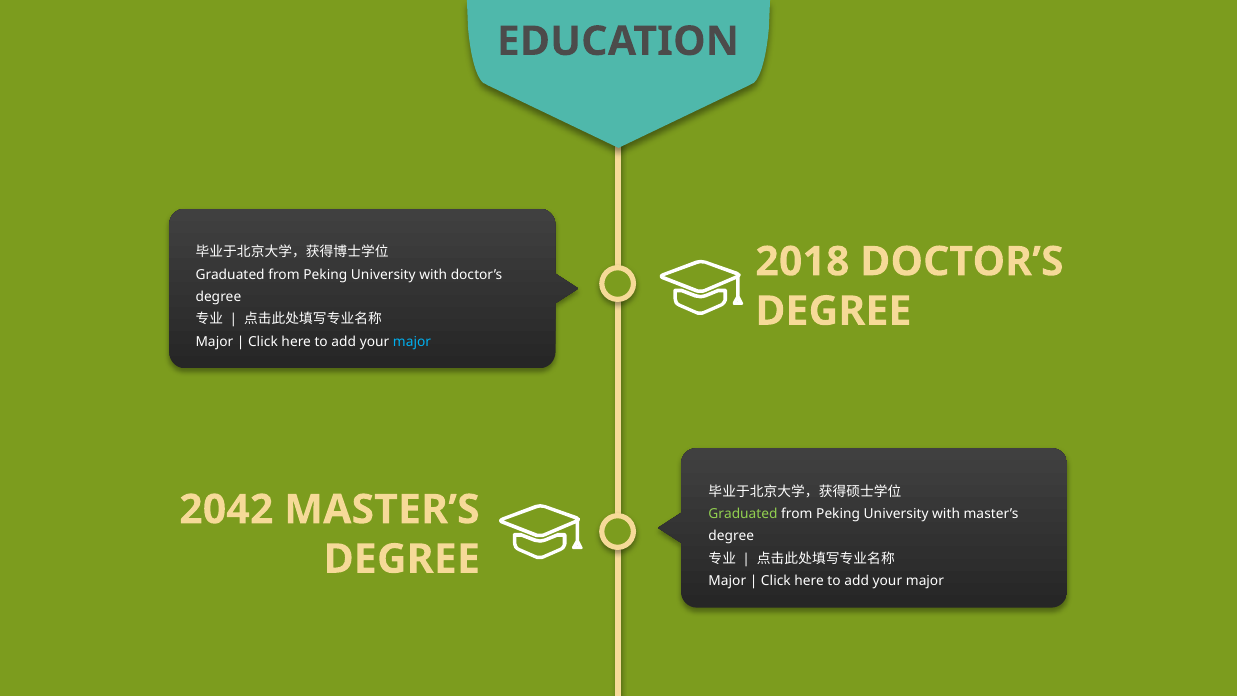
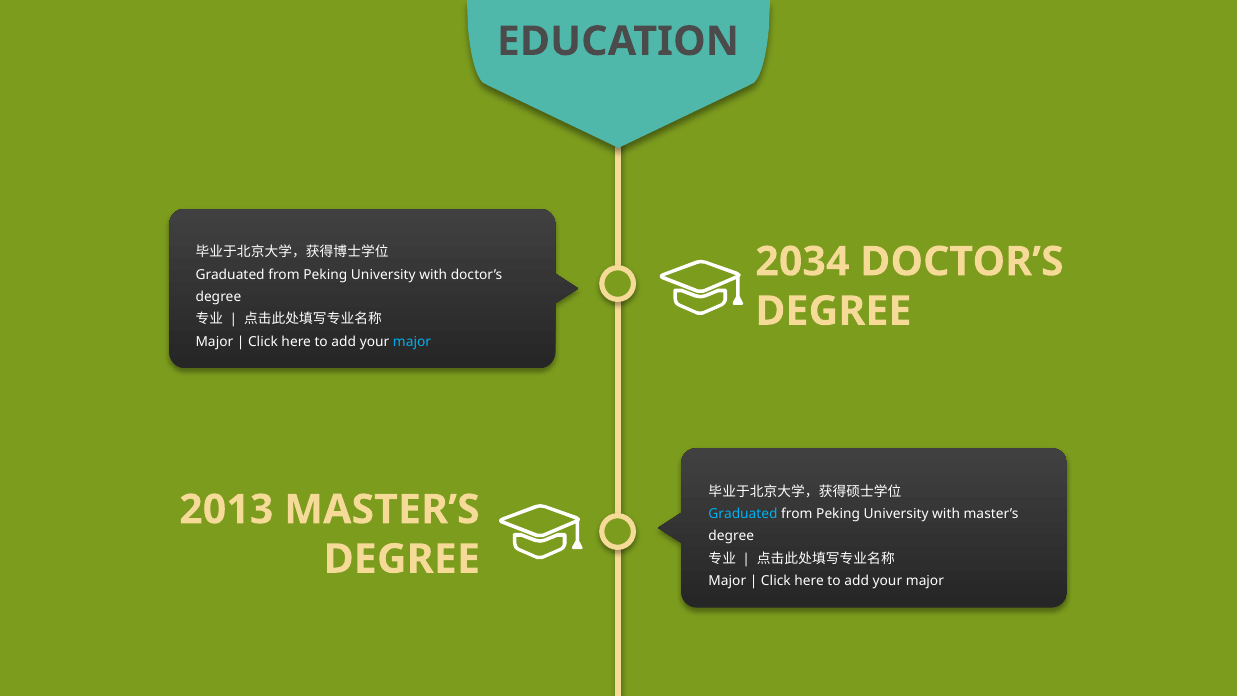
2018: 2018 -> 2034 (802, 262)
2042: 2042 -> 2013 (226, 510)
Graduated colour: light green -> light blue (743, 514)
